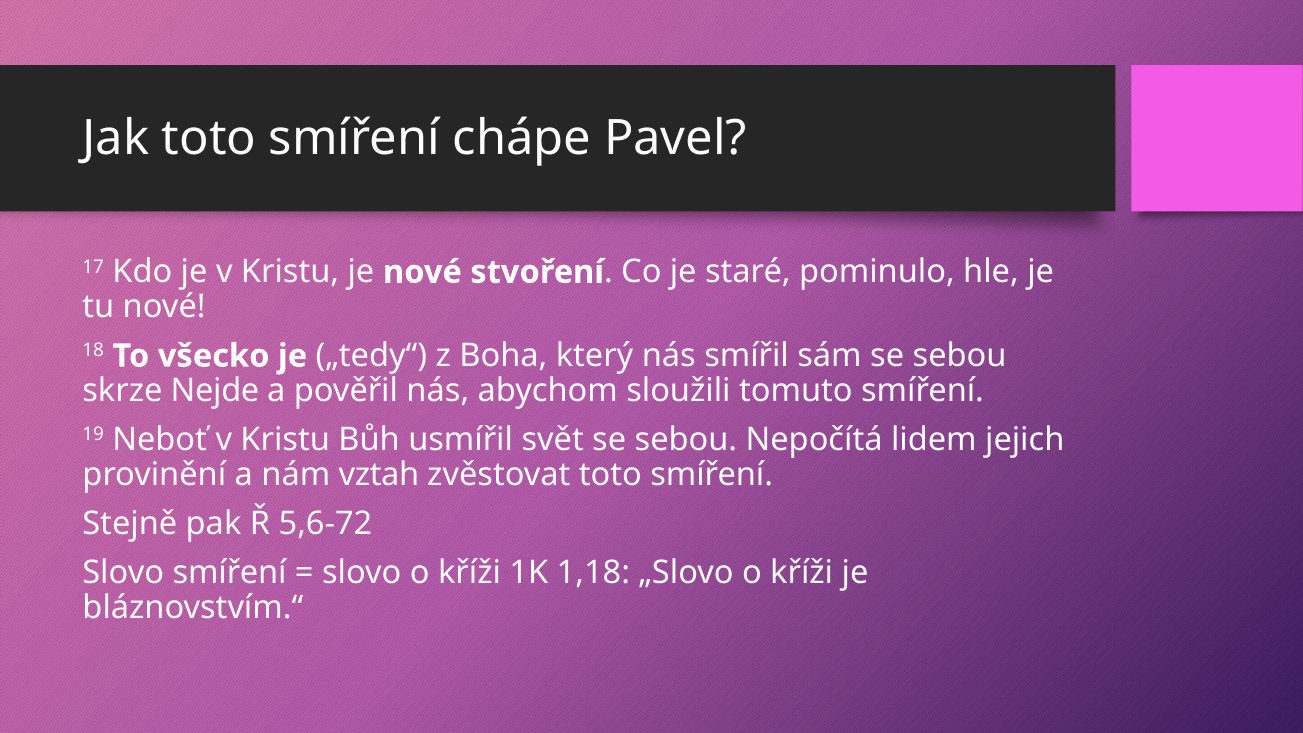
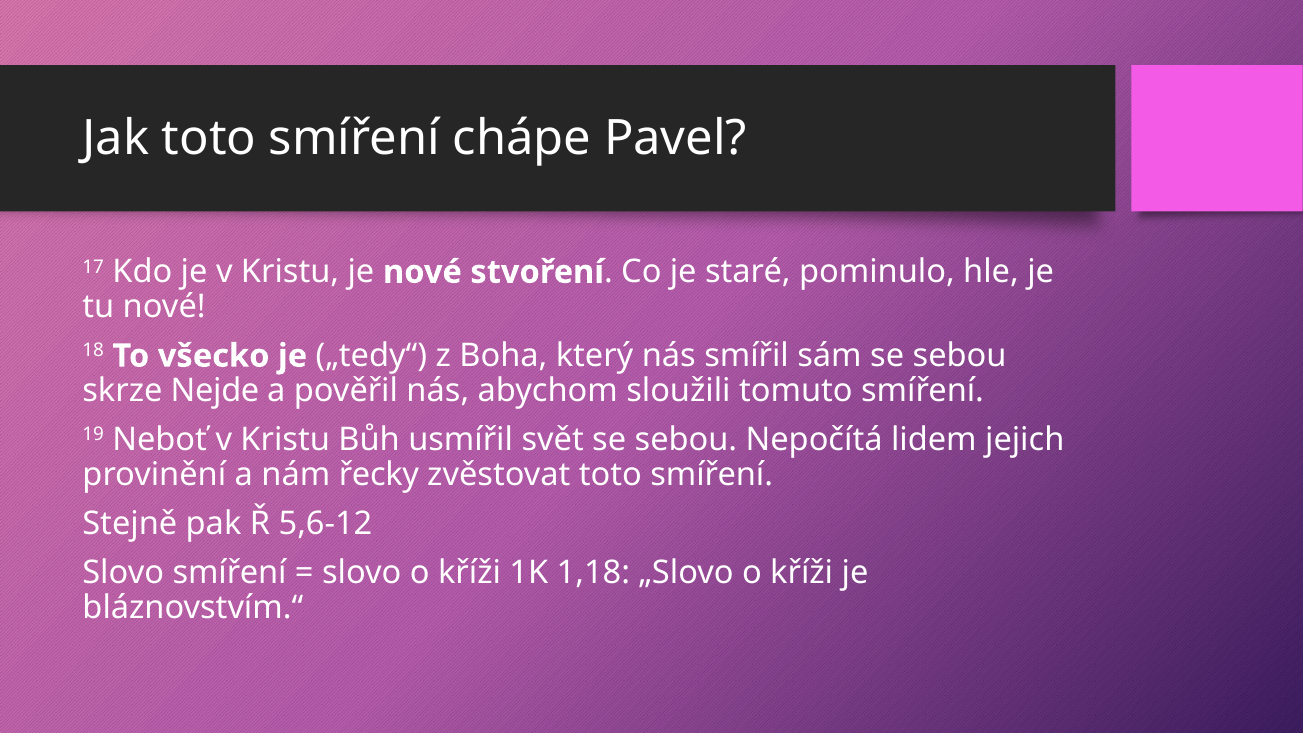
vztah: vztah -> řecky (379, 475)
5,6-72: 5,6-72 -> 5,6-12 (325, 524)
